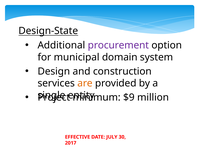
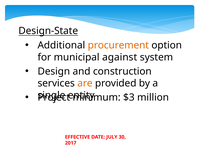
procurement colour: purple -> orange (118, 45)
domain: domain -> against (120, 57)
$9: $9 -> $3 (129, 98)
